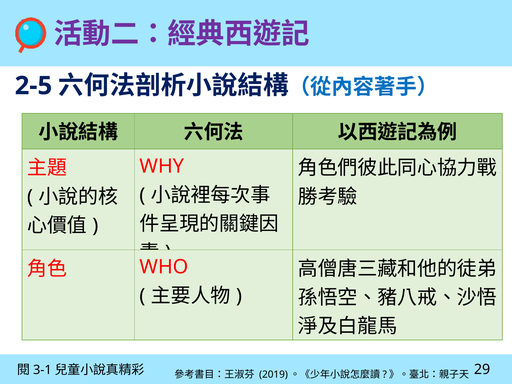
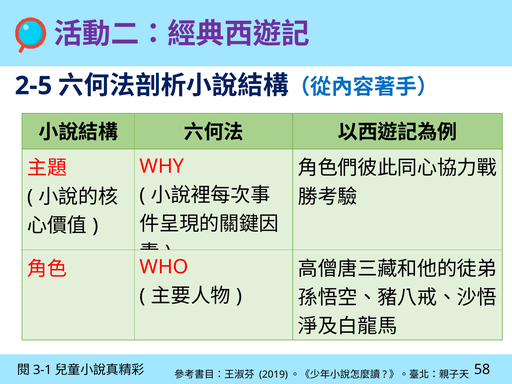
29: 29 -> 58 (482, 369)
